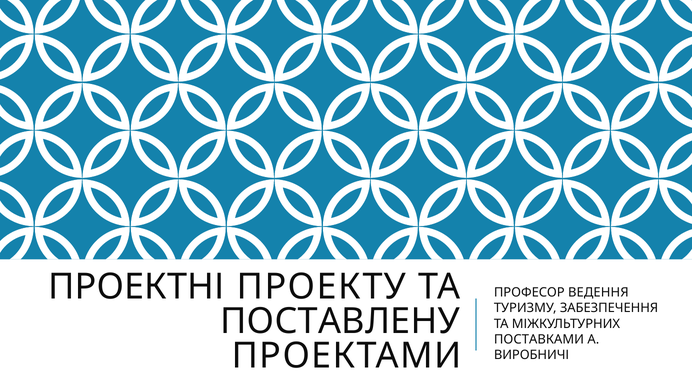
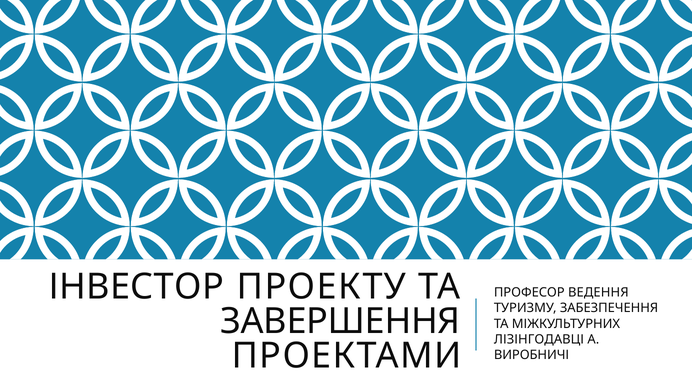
ПРОЕКТНІ: ПРОЕКТНІ -> ІНВЕСТОР (136, 287)
ПОСТАВЛЕНУ: ПОСТАВЛЕНУ -> ЗАВЕРШЕННЯ (340, 322)
ПОСТАВКАМИ: ПОСТАВКАМИ -> ЛІЗІНГОДАВЦІ (539, 340)
